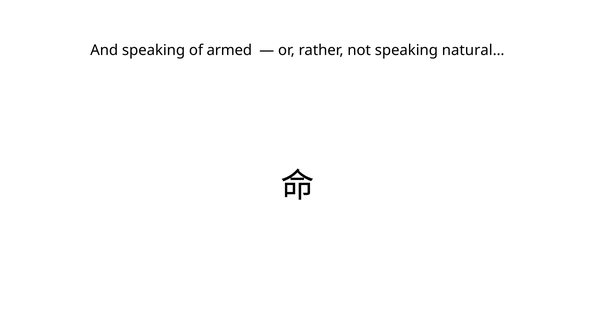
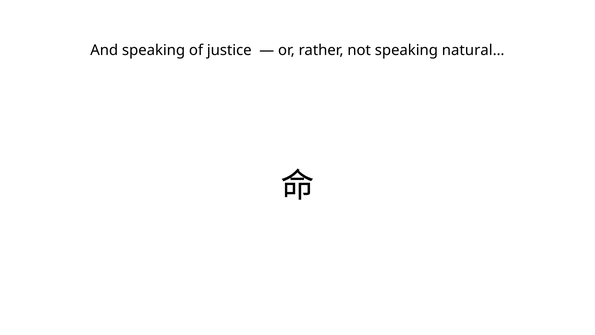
armed: armed -> justice (229, 50)
